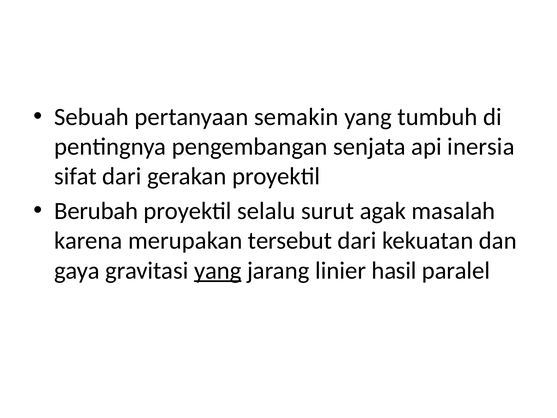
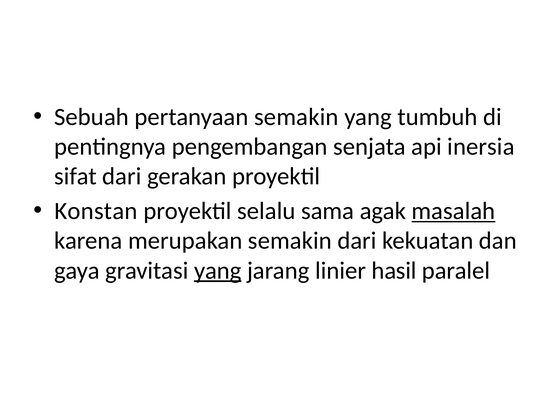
Berubah: Berubah -> Konstan (96, 211)
surut: surut -> sama (328, 211)
masalah underline: none -> present (453, 211)
merupakan tersebut: tersebut -> semakin (290, 241)
